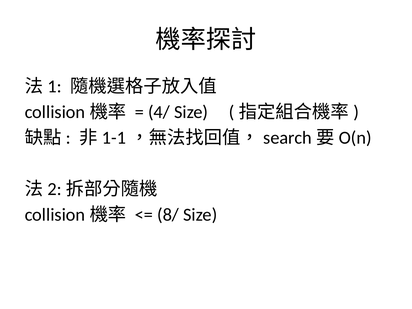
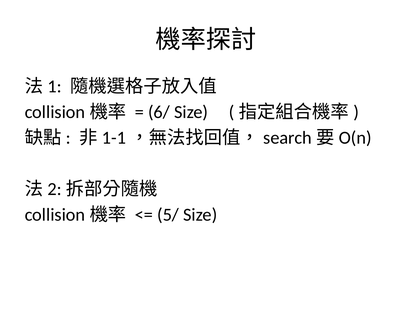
4/: 4/ -> 6/ (159, 112)
8/: 8/ -> 5/ (168, 215)
